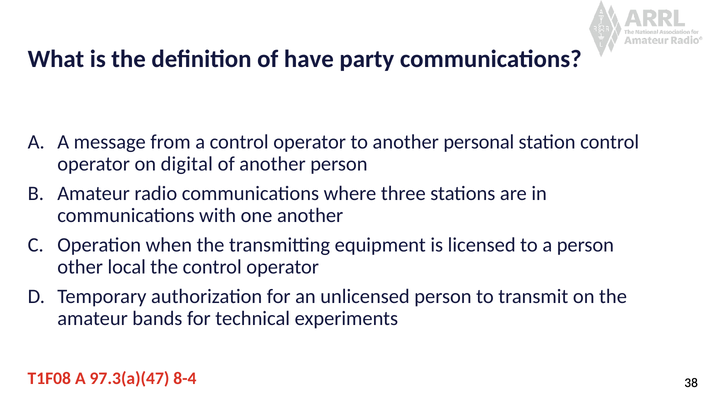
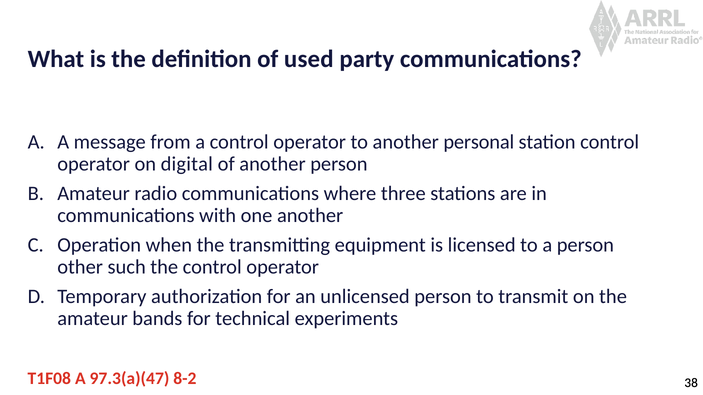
have: have -> used (309, 59)
local: local -> such (127, 267)
8-4: 8-4 -> 8-2 (185, 379)
